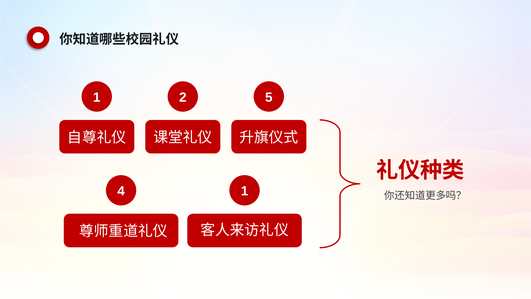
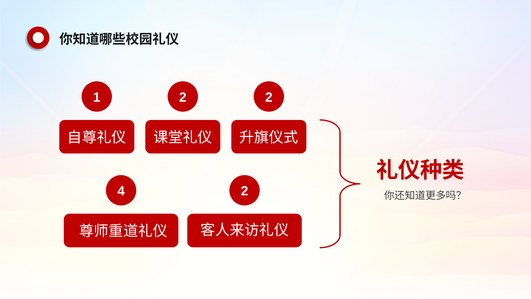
2 5: 5 -> 2 (269, 97)
4 1: 1 -> 2 (245, 191)
